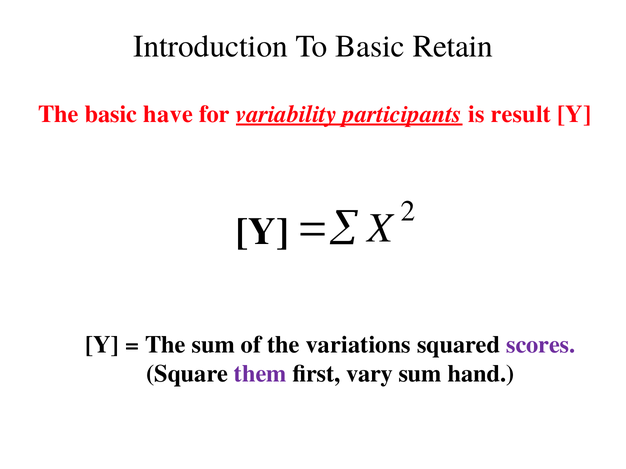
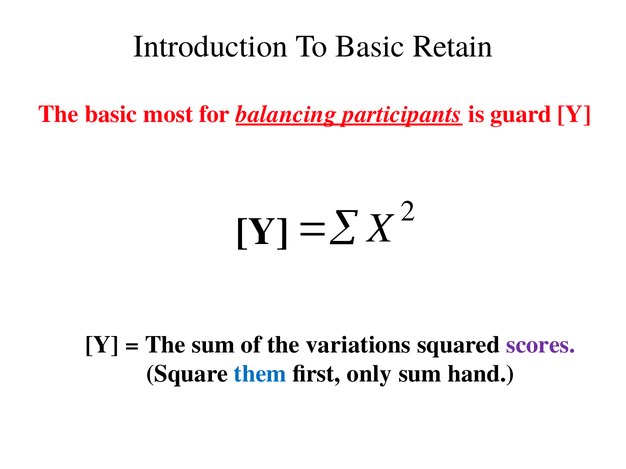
have: have -> most (168, 114)
variability: variability -> balancing (286, 114)
result: result -> guard (521, 114)
them colour: purple -> blue (260, 374)
vary: vary -> only (369, 374)
